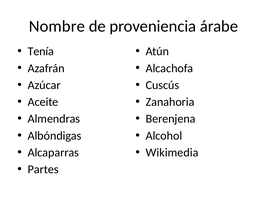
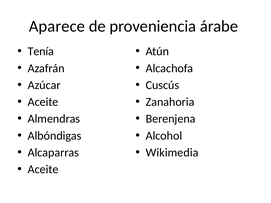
Nombre: Nombre -> Aparece (57, 26)
Partes: Partes -> Aceite (43, 170)
